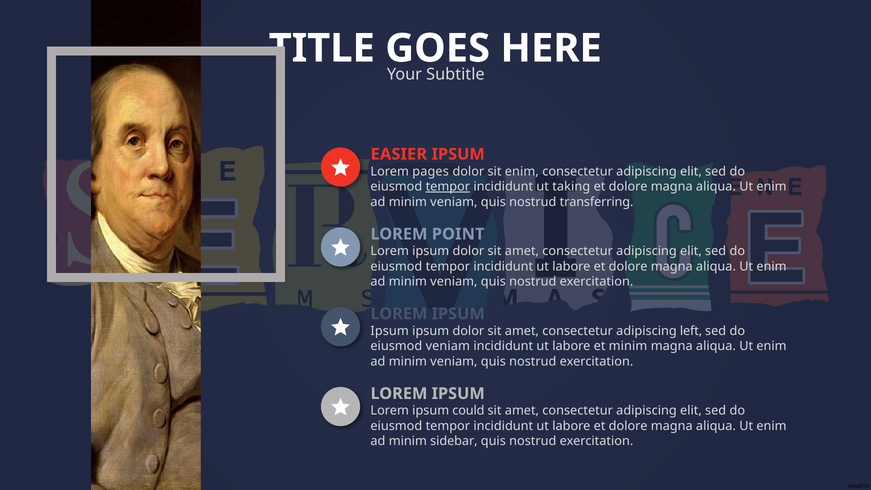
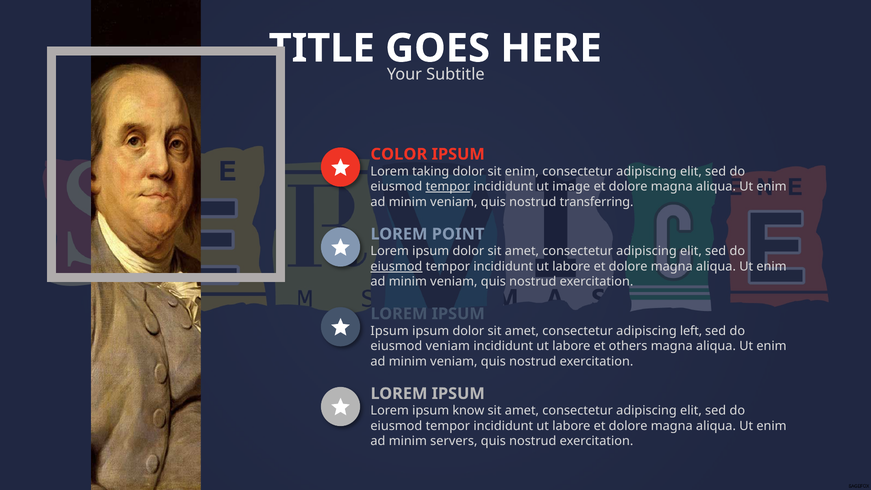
EASIER: EASIER -> COLOR (399, 154)
pages: pages -> taking (431, 171)
taking: taking -> image (571, 187)
eiusmod underline: none -> present (396, 266)
et minim: minim -> others (628, 346)
could: could -> know (468, 411)
sidebar: sidebar -> servers (454, 441)
